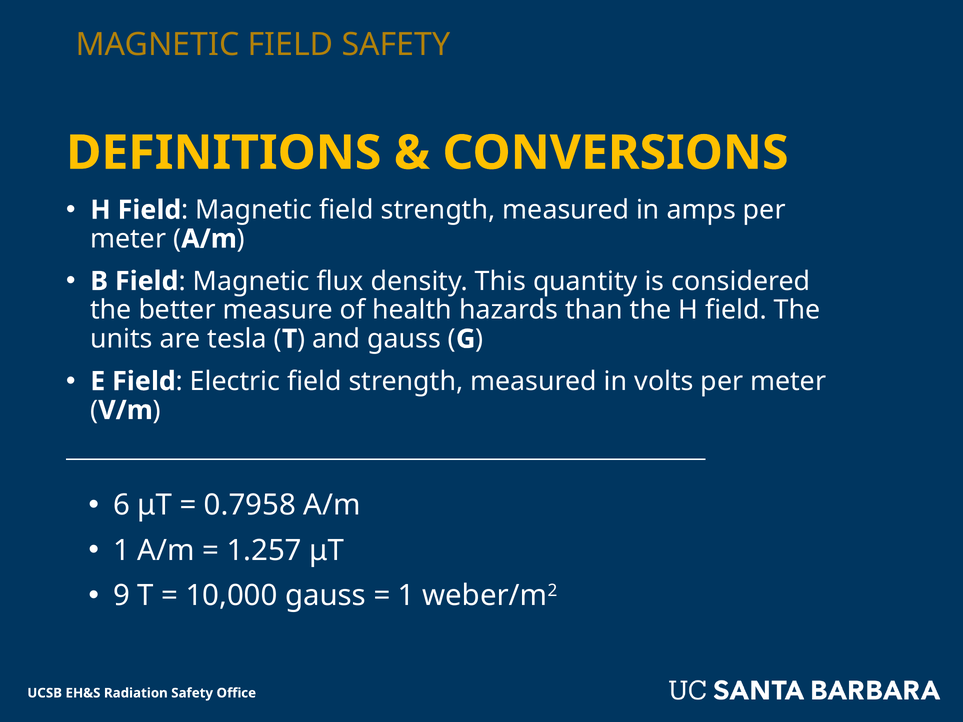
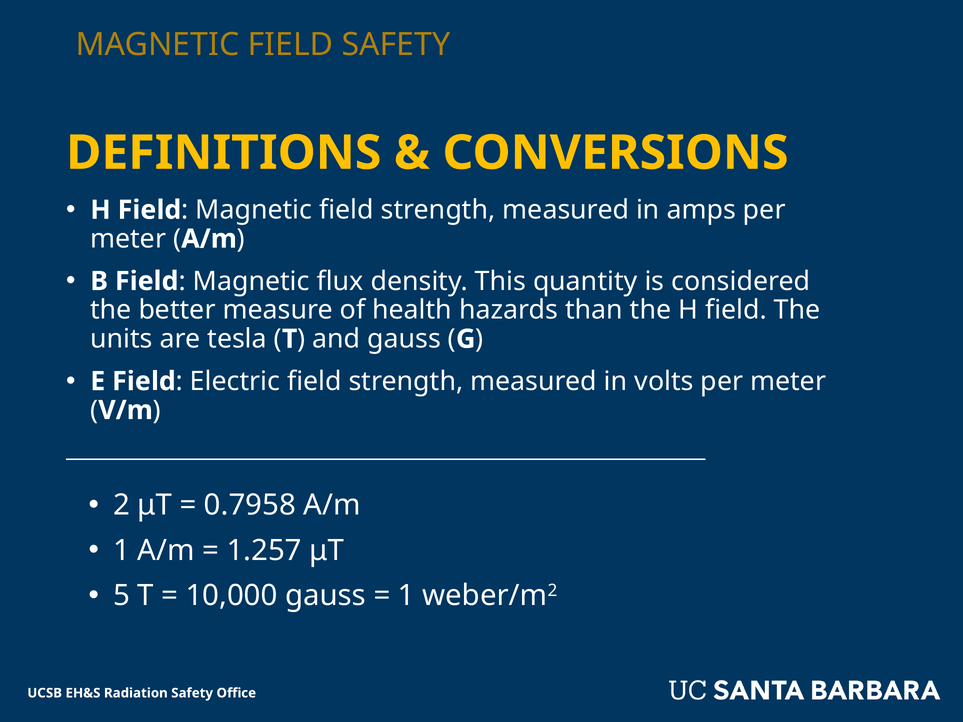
6: 6 -> 2 (121, 505)
9: 9 -> 5 (121, 596)
